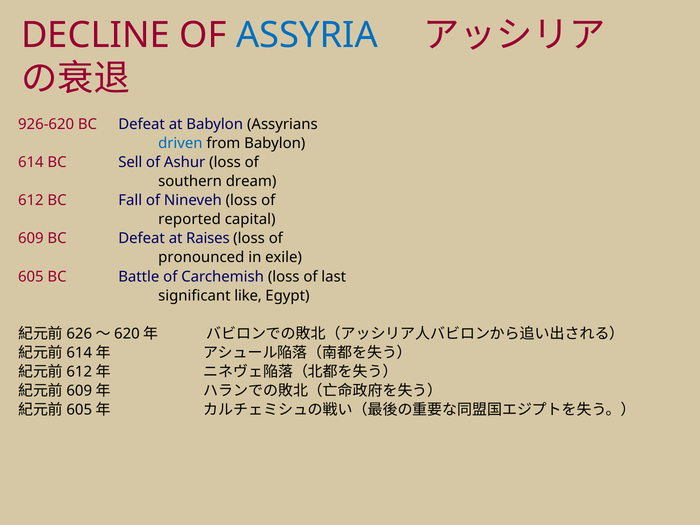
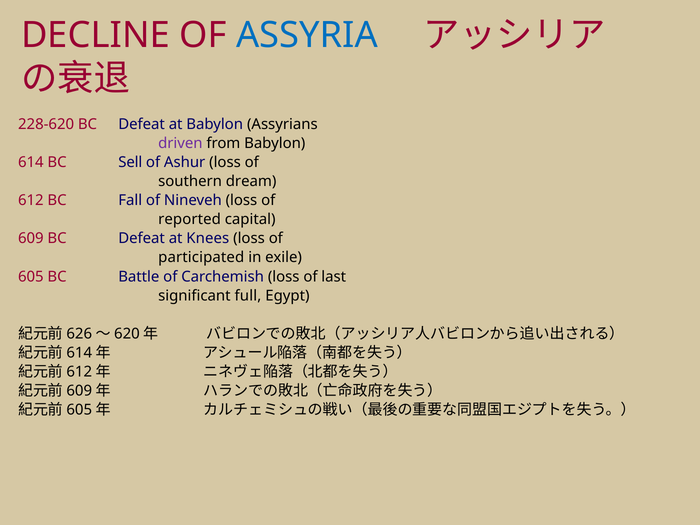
926-620: 926-620 -> 228-620 (46, 124)
driven colour: blue -> purple (180, 143)
Raises: Raises -> Knees (208, 238)
pronounced: pronounced -> participated (201, 258)
like: like -> full (248, 296)
